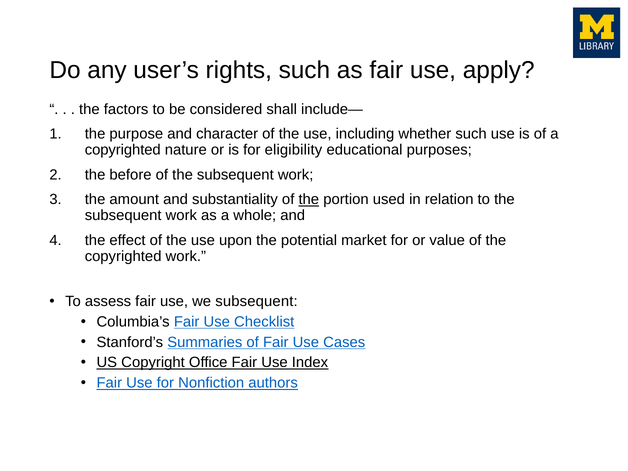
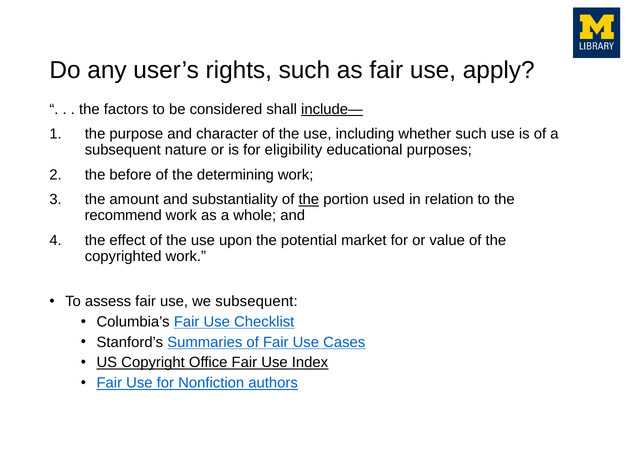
include— underline: none -> present (332, 109)
copyrighted: copyrighted -> subsequent (123, 150)
of the subsequent: subsequent -> determining (235, 175)
subsequent: subsequent -> recommend (123, 216)
